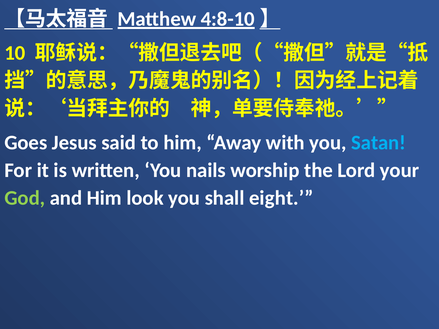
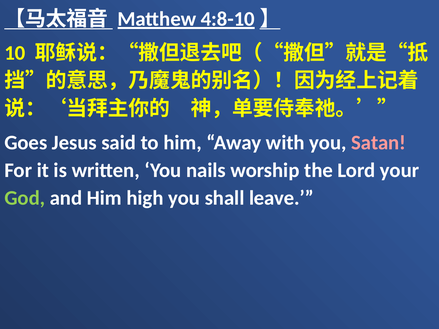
Satan colour: light blue -> pink (379, 143)
look: look -> high (145, 198)
eight: eight -> leave (281, 198)
